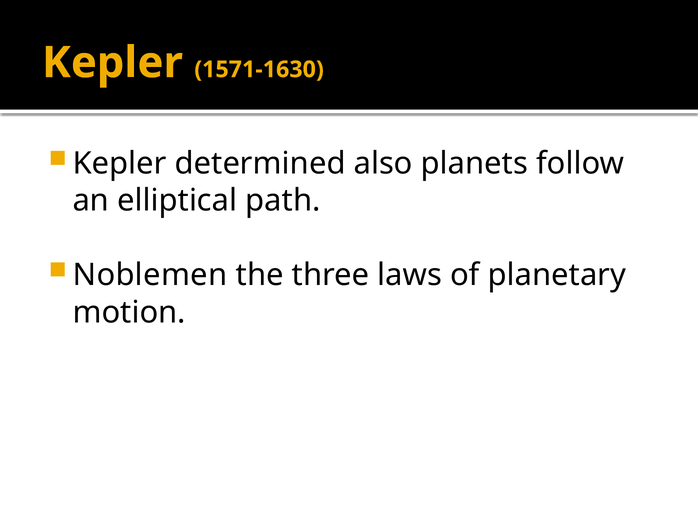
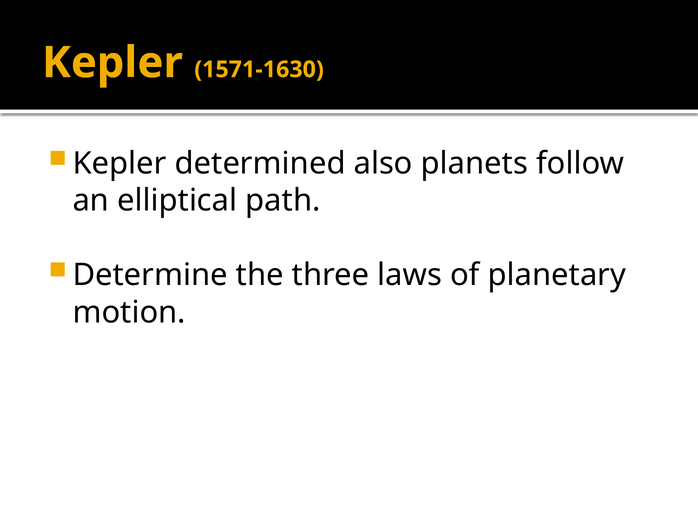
Noblemen: Noblemen -> Determine (150, 275)
